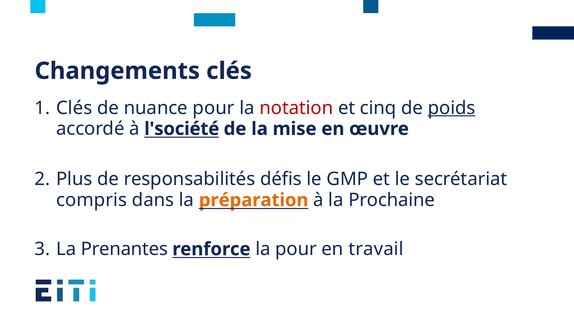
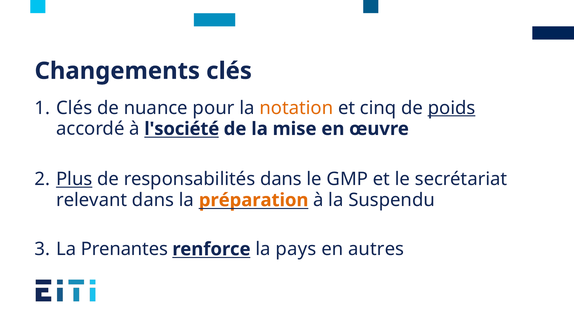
notation colour: red -> orange (296, 108)
Plus underline: none -> present (74, 179)
responsabilités défis: défis -> dans (281, 179)
compris: compris -> relevant (92, 200)
Prochaine: Prochaine -> Suspendu (392, 200)
la pour: pour -> pays (296, 249)
travail: travail -> autres (376, 249)
